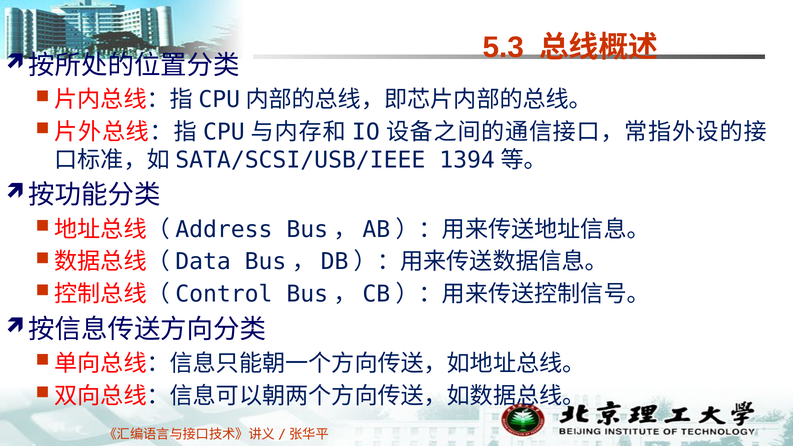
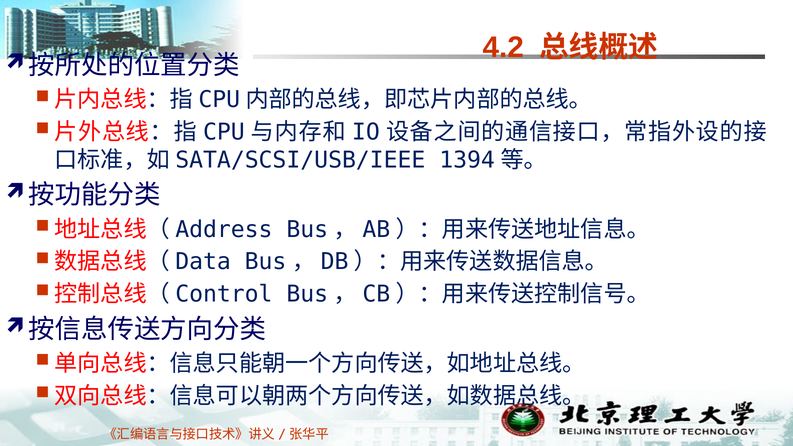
5.3: 5.3 -> 4.2 (503, 48)
